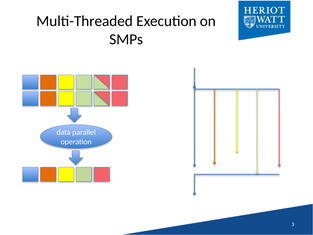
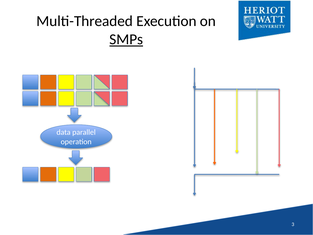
SMPs underline: none -> present (126, 39)
